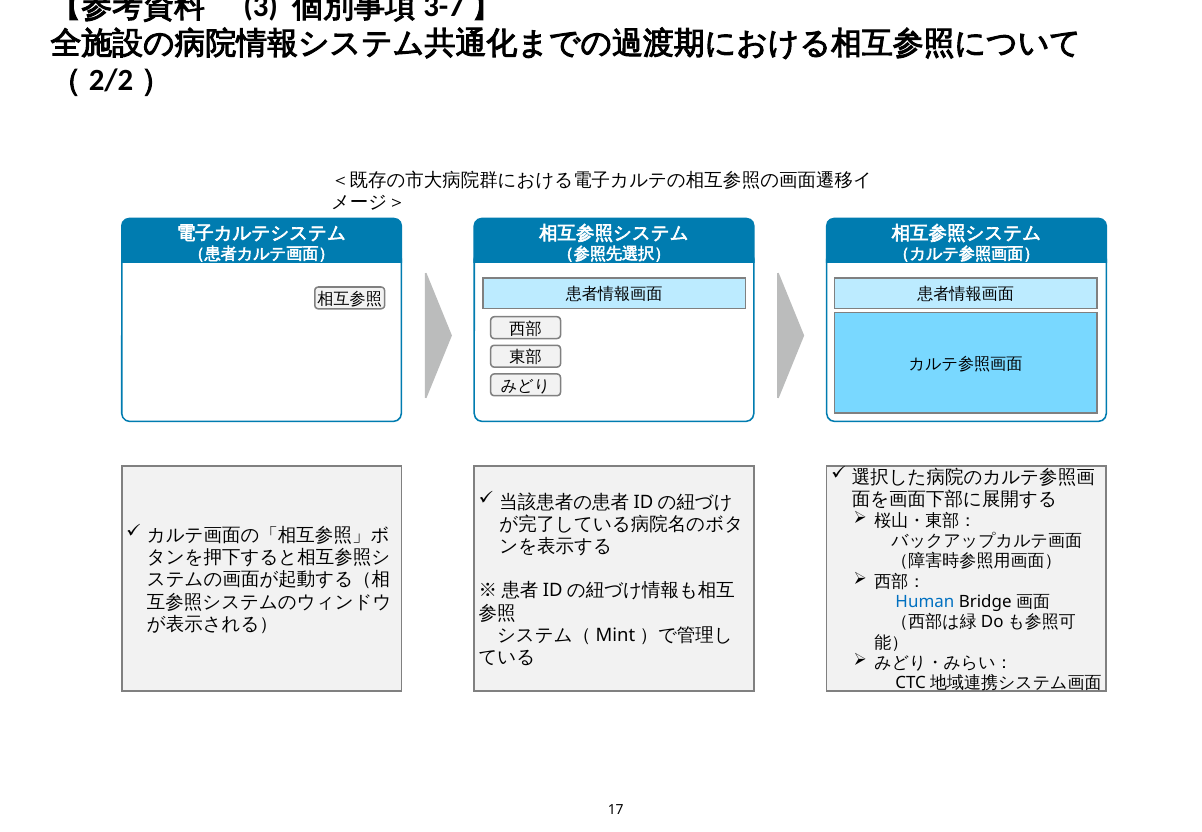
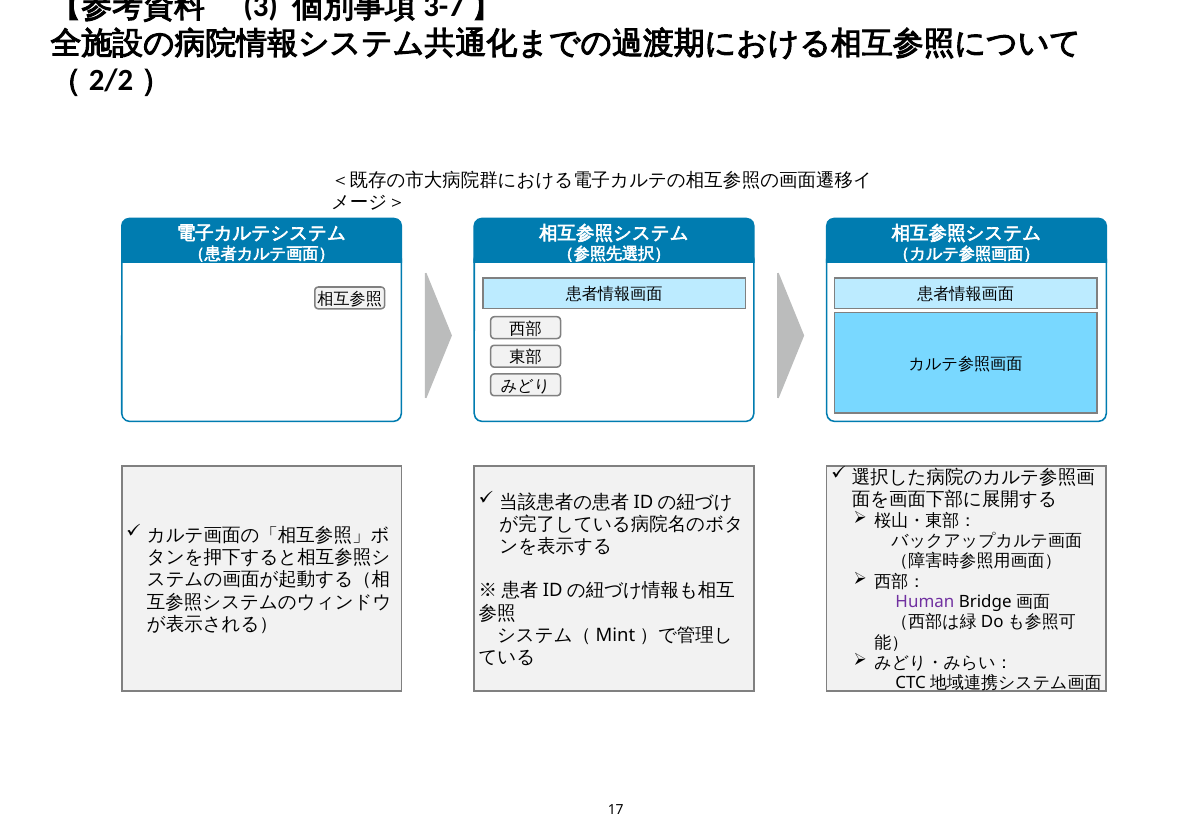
Human colour: blue -> purple (925, 602)
